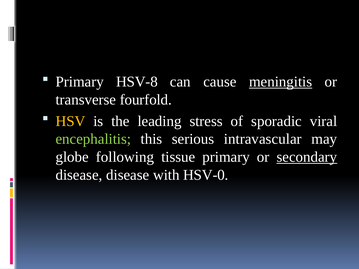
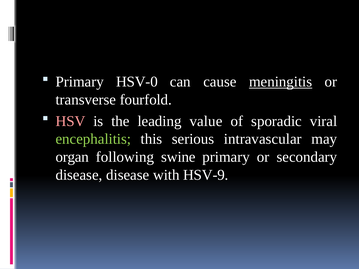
HSV-8: HSV-8 -> HSV-0 (137, 82)
HSV colour: yellow -> pink (71, 121)
stress: stress -> value (206, 121)
globe: globe -> organ (72, 157)
tissue: tissue -> swine (178, 157)
secondary underline: present -> none (307, 157)
HSV-0: HSV-0 -> HSV-9 (206, 175)
